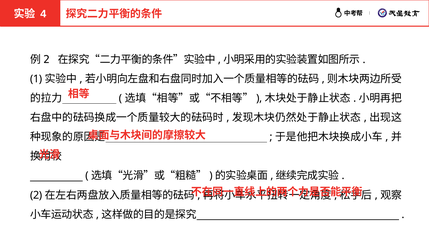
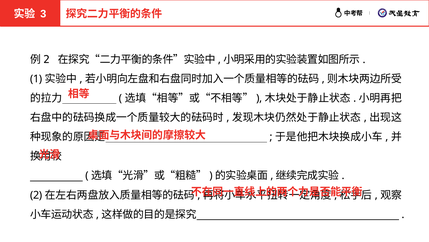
4: 4 -> 3 (43, 14)
